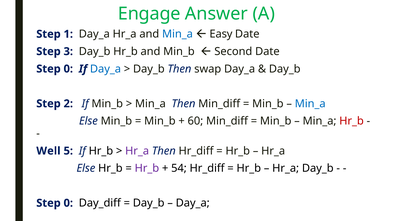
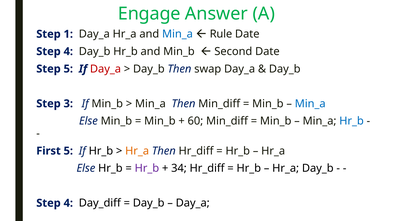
Easy: Easy -> Rule (221, 34)
3: 3 -> 4 (68, 51)
0: 0 -> 5 (68, 69)
Day_a colour: blue -> red (105, 69)
2: 2 -> 3 (68, 104)
Hr_b colour: red -> blue (352, 121)
Well: Well -> First (49, 151)
Hr_a colour: purple -> orange (137, 151)
54: 54 -> 34 (179, 168)
0: 0 -> 4 (68, 203)
